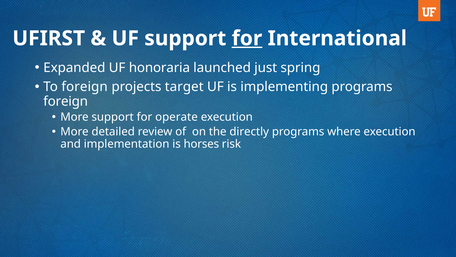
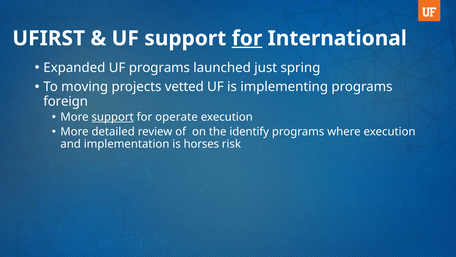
UF honoraria: honoraria -> programs (159, 68)
To foreign: foreign -> moving (85, 87)
target: target -> vetted (184, 87)
support underline: none -> present (113, 117)
directly: directly -> identify (249, 131)
